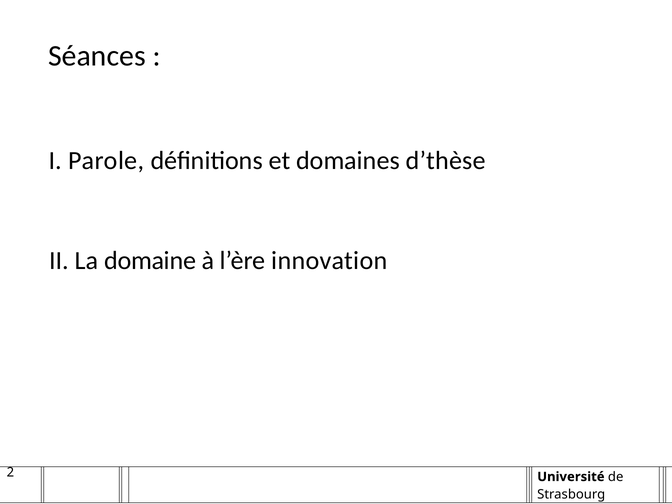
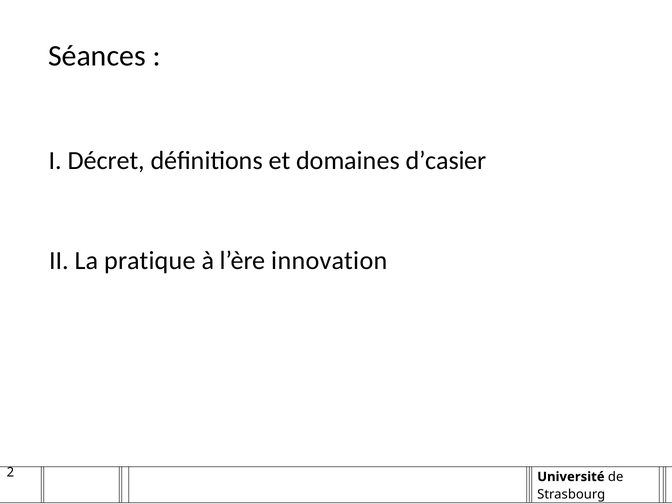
Parole: Parole -> Décret (106, 161)
d’thèse: d’thèse -> d’casier (446, 161)
domaine: domaine -> pratique (150, 260)
